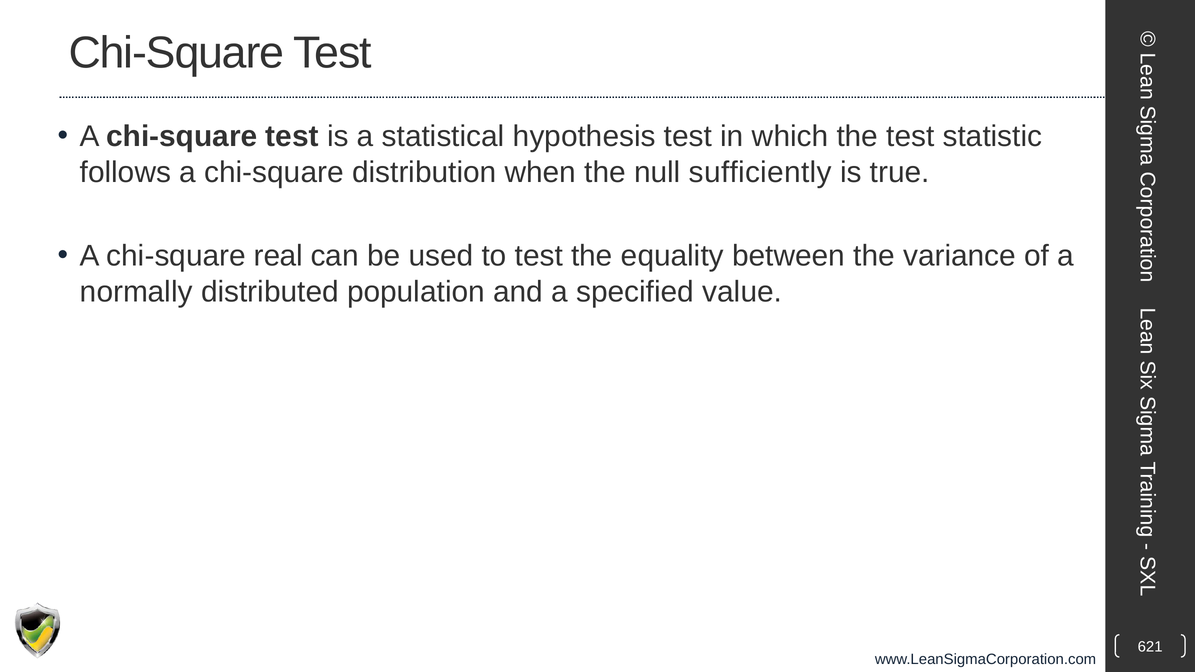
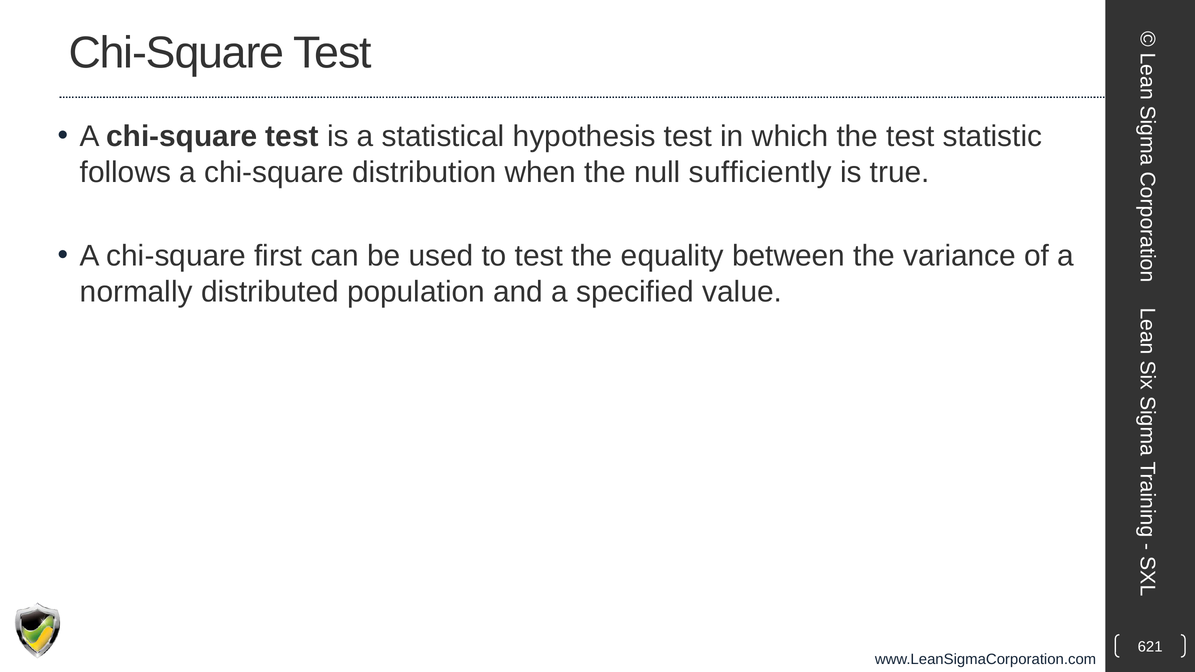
real: real -> first (278, 256)
